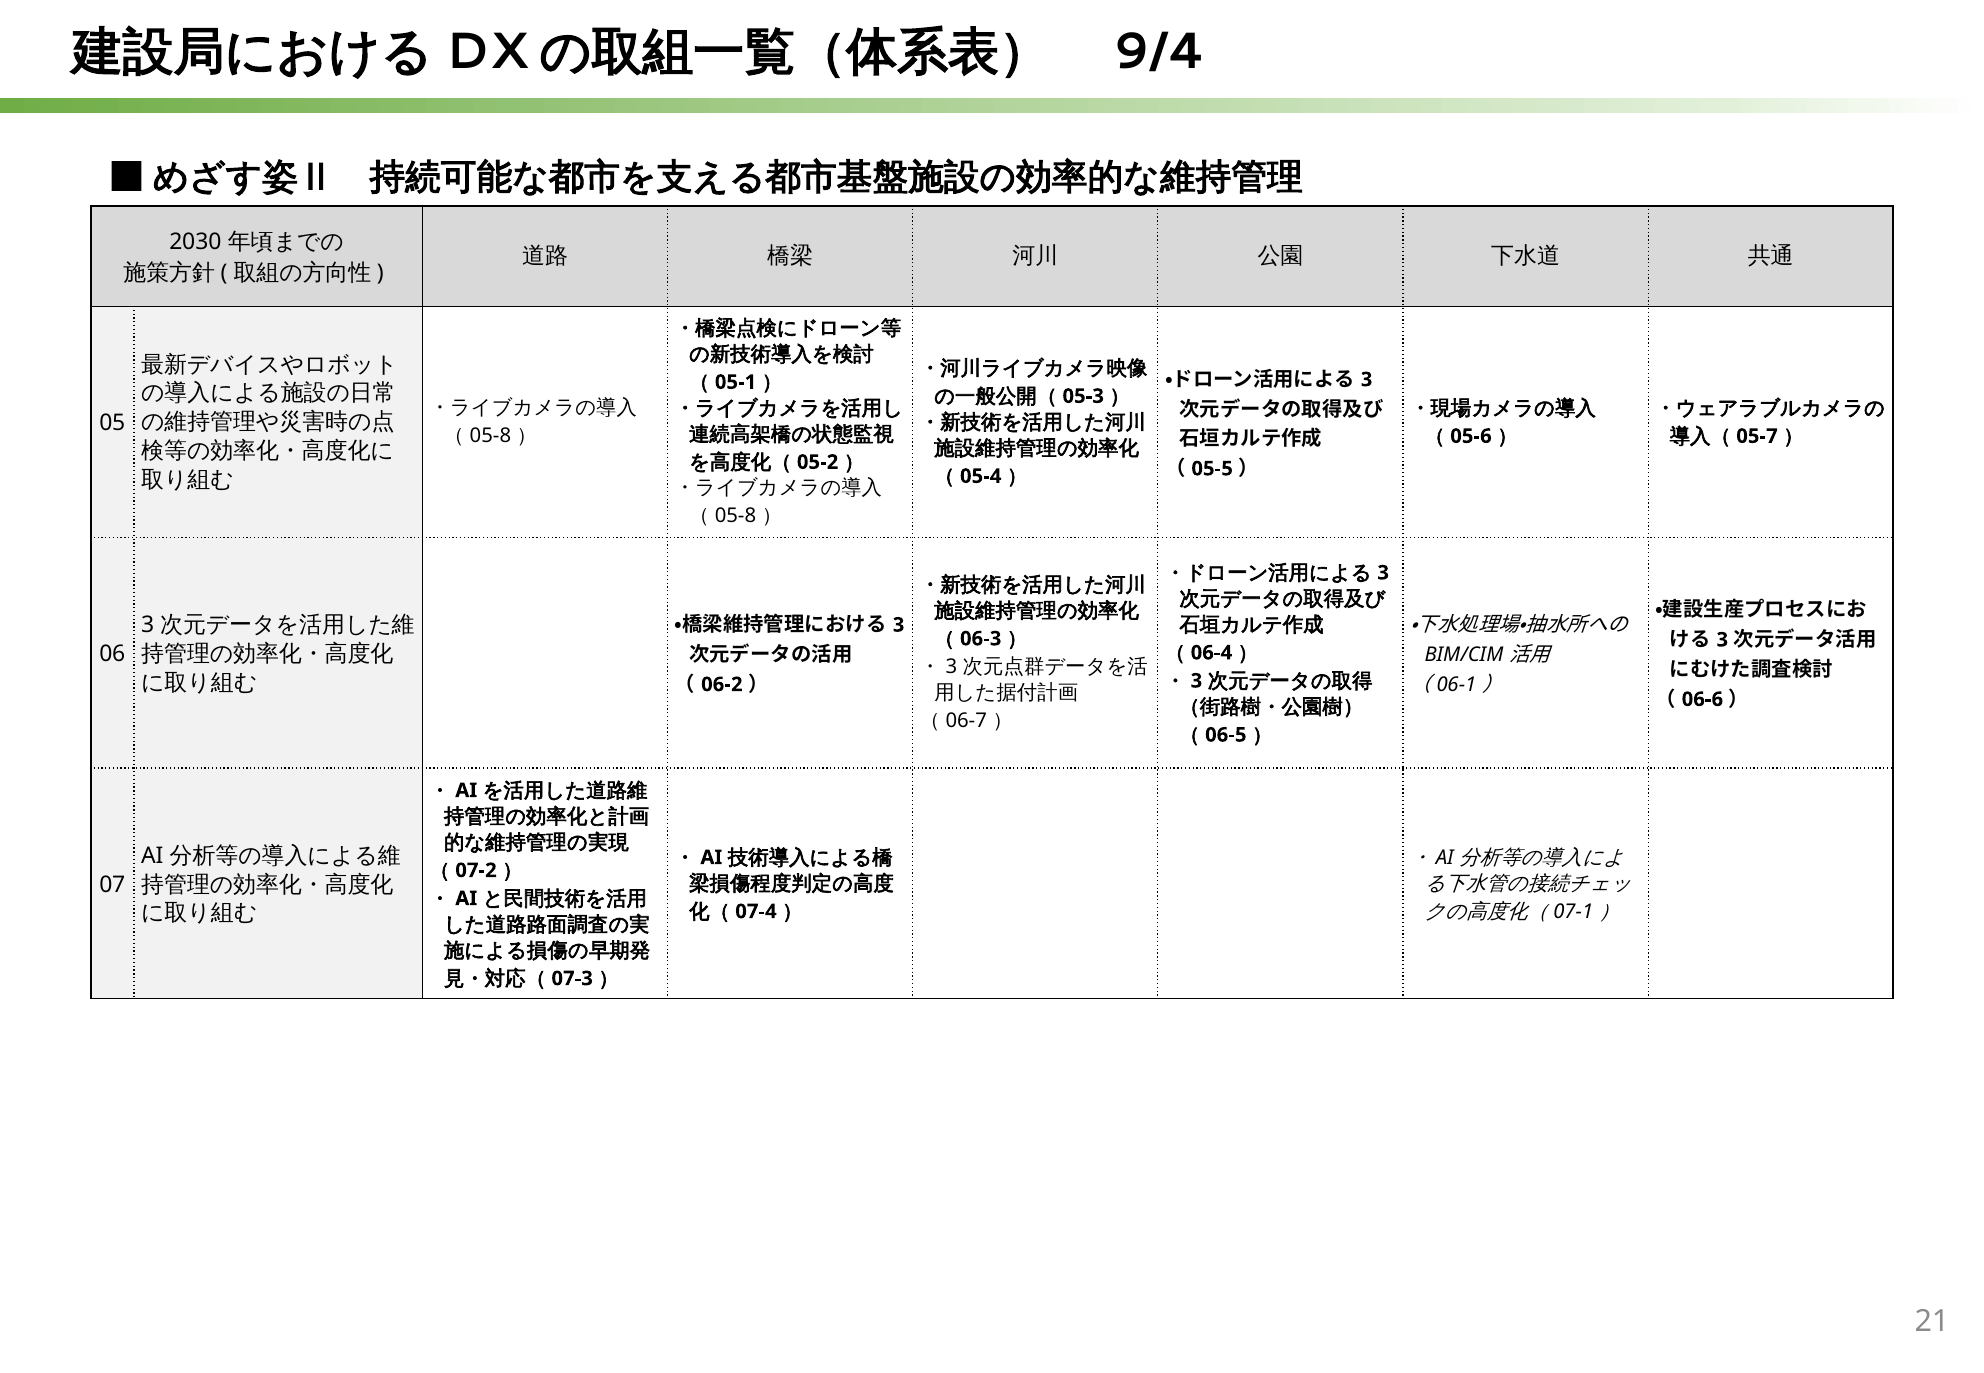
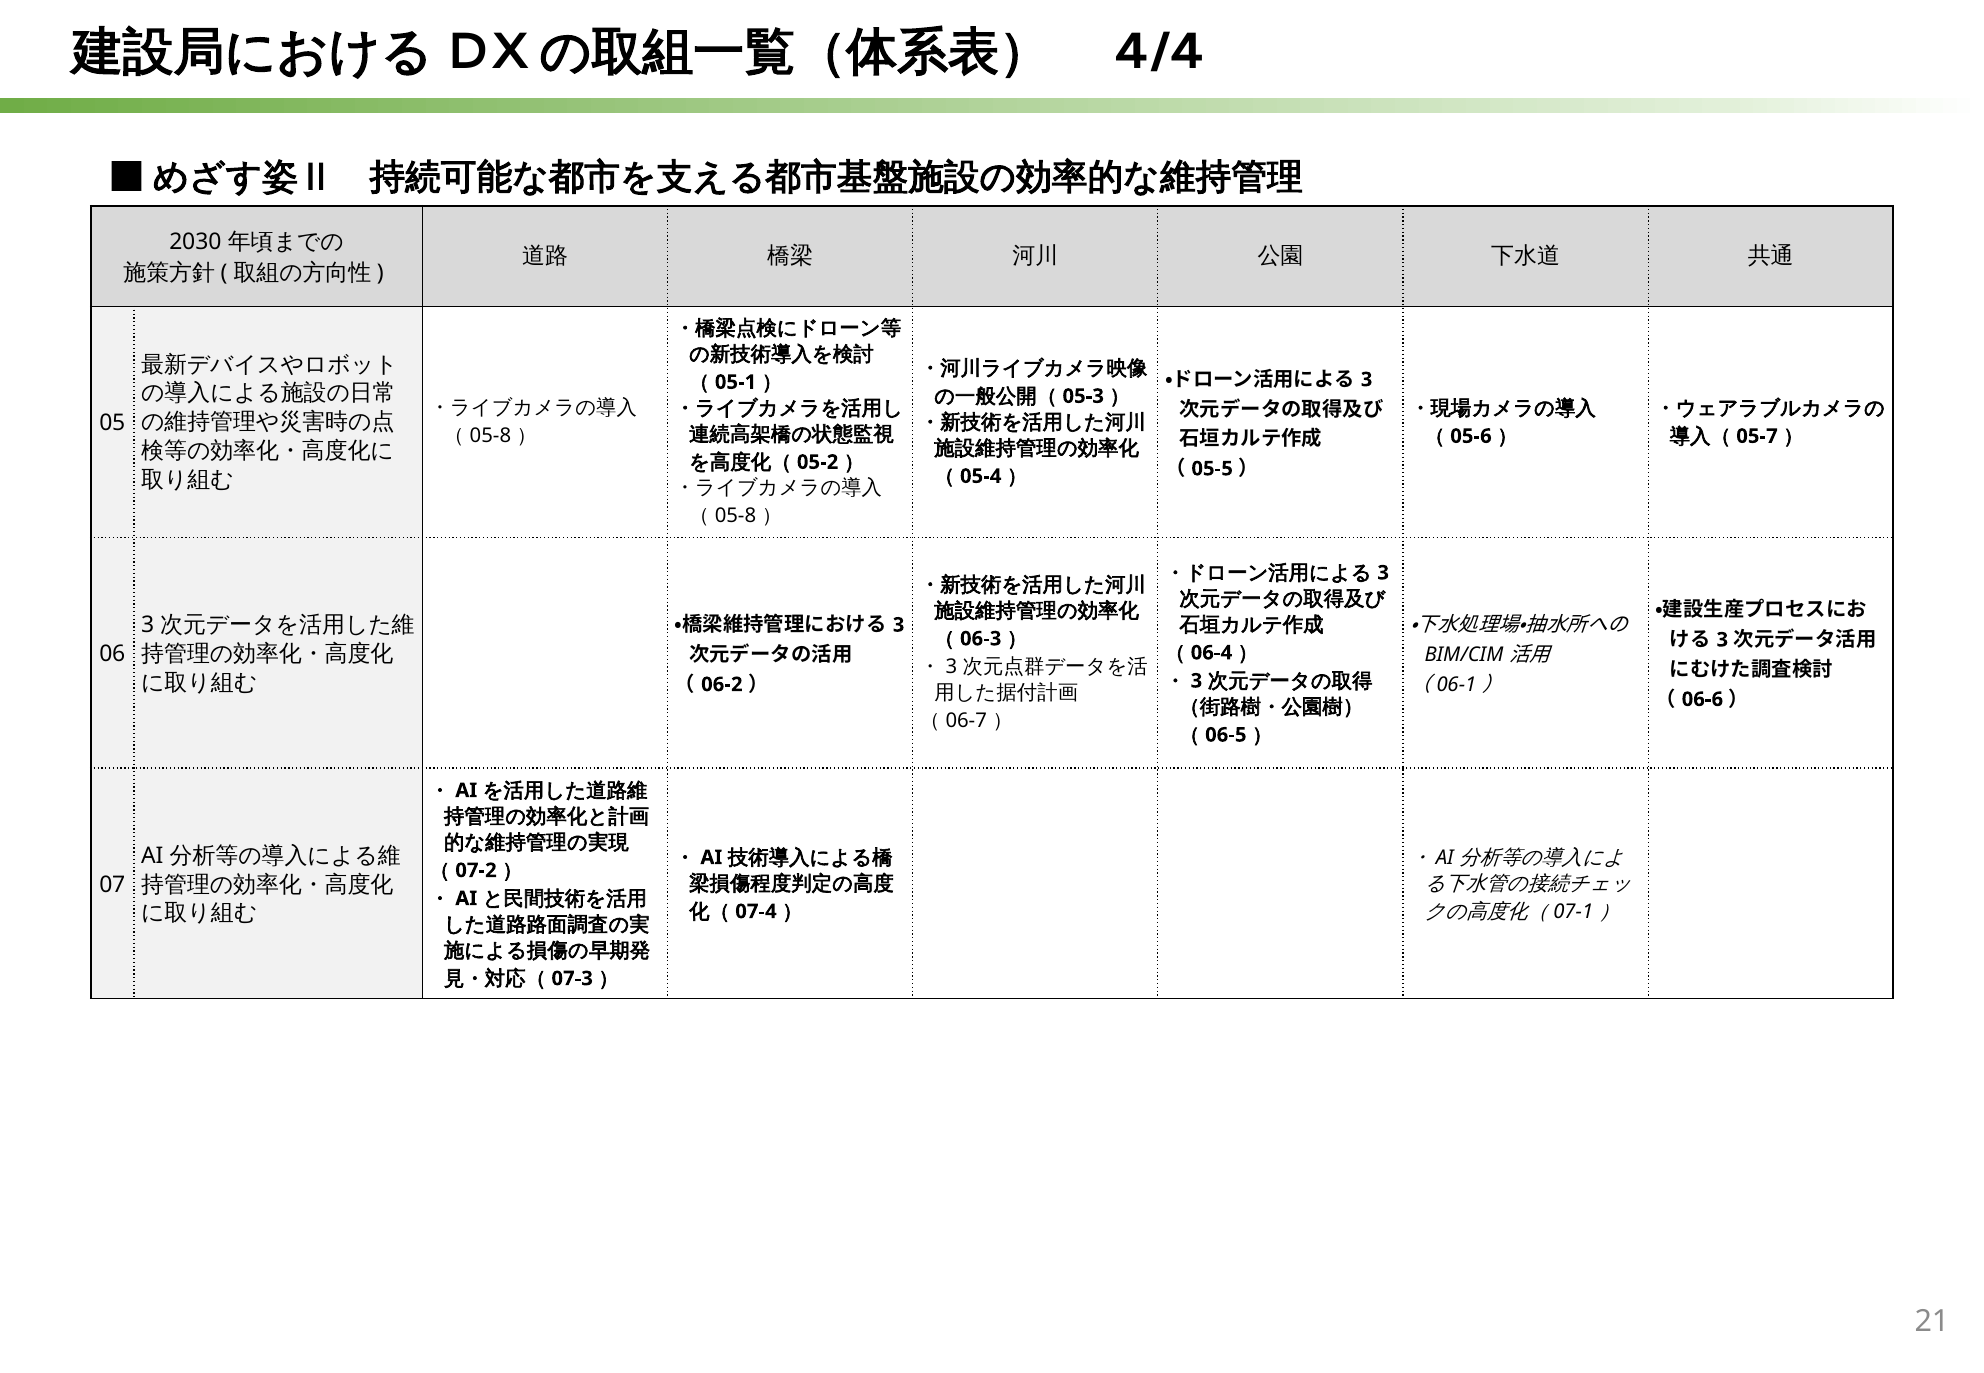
9/4: 9/4 -> 4/4 (1160, 52)
